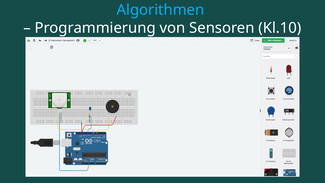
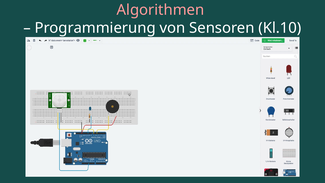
Algorithmen colour: light blue -> pink (161, 10)
